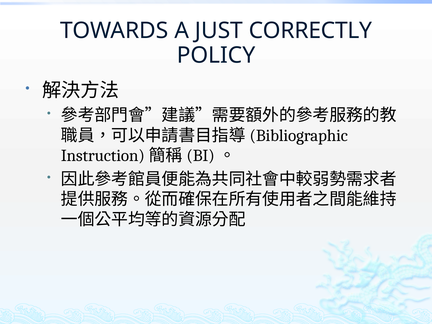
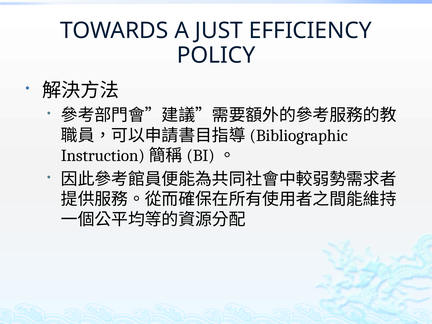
CORRECTLY: CORRECTLY -> EFFICIENCY (310, 31)
